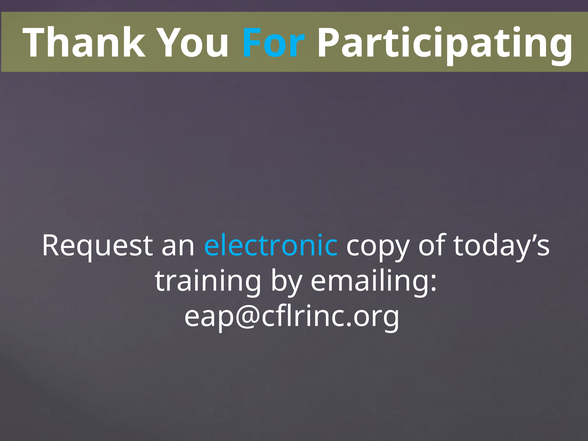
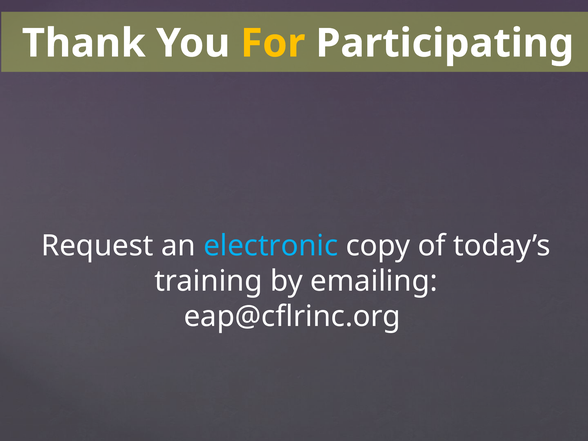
For colour: light blue -> yellow (273, 43)
